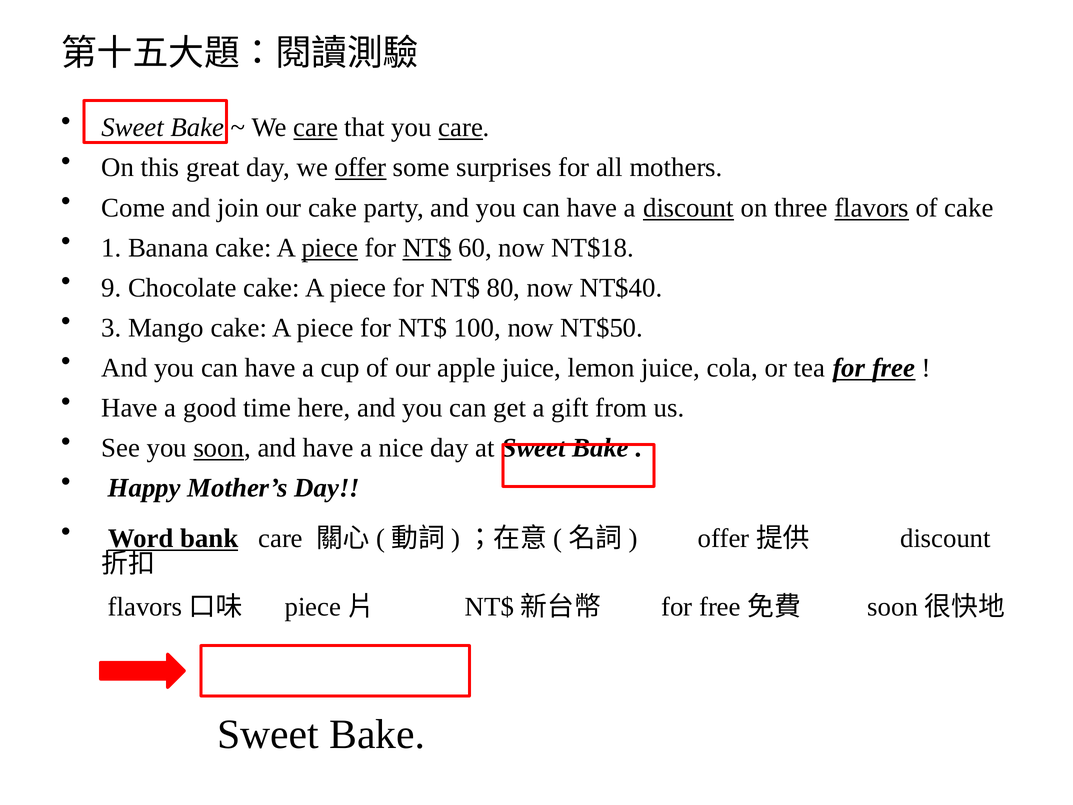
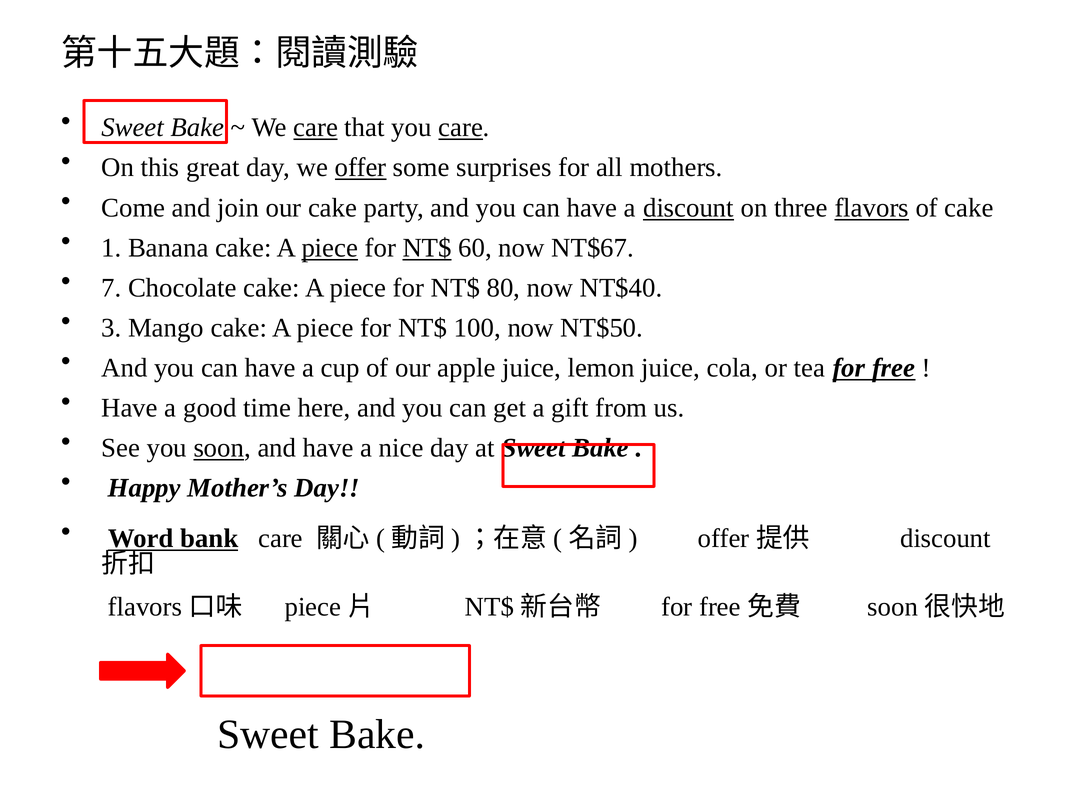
NT$18: NT$18 -> NT$67 (593, 248)
9: 9 -> 7 (111, 288)
